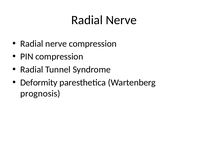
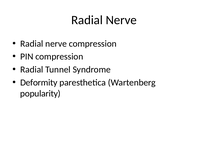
prognosis: prognosis -> popularity (40, 94)
